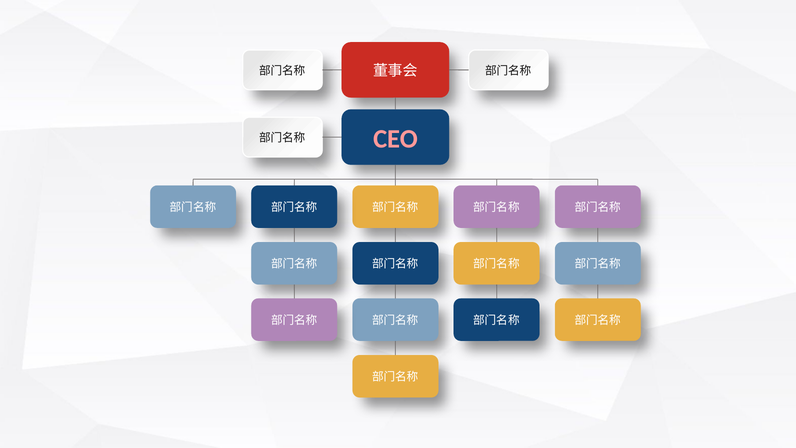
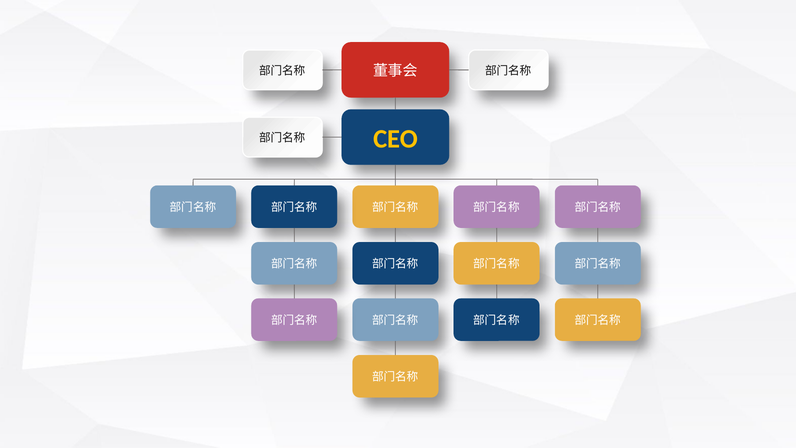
CEO colour: pink -> yellow (395, 139)
